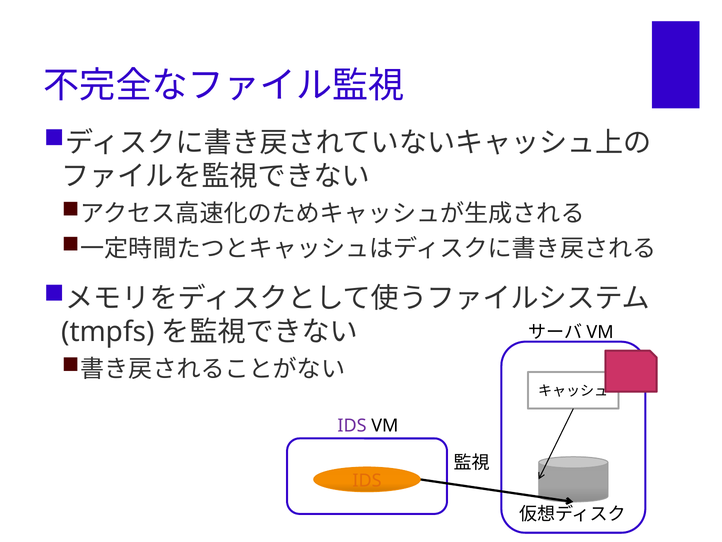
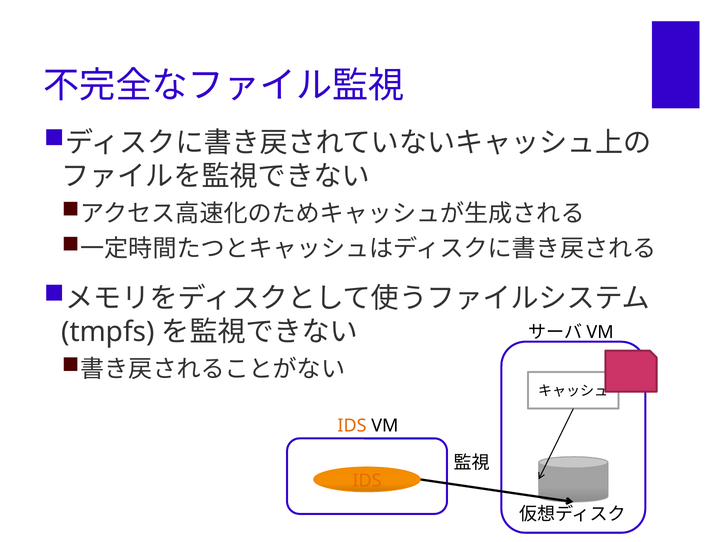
IDS colour: purple -> orange (352, 425)
